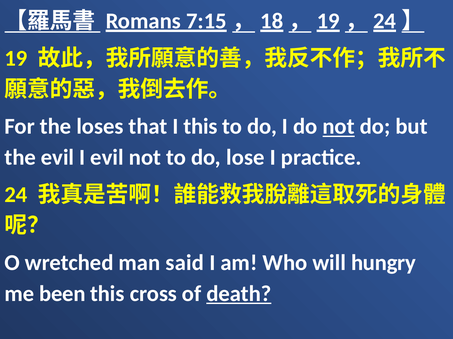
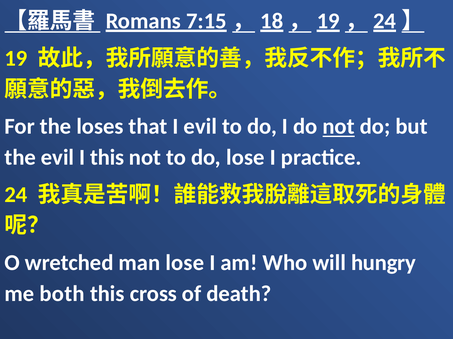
I this: this -> evil (200, 127)
I evil: evil -> this (107, 158)
man said: said -> lose (185, 263)
been: been -> both (62, 294)
death underline: present -> none (239, 294)
